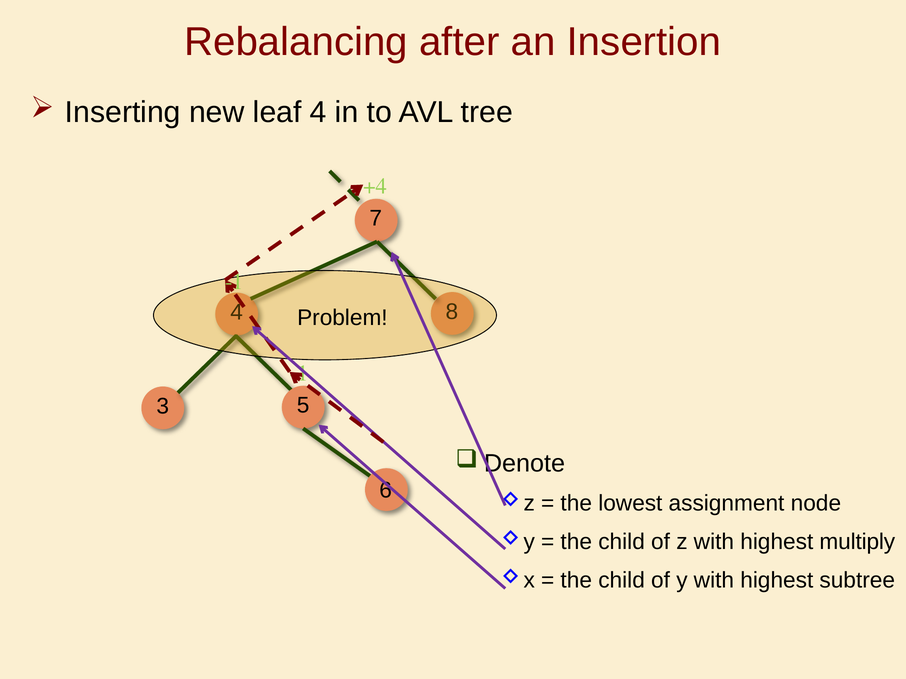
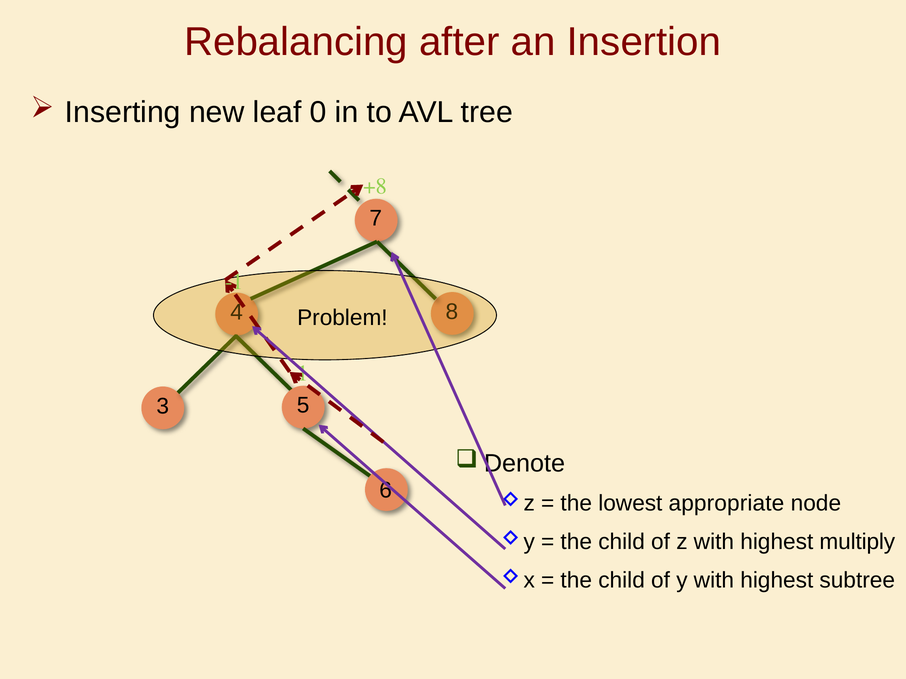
leaf 4: 4 -> 0 (318, 113)
+4: +4 -> +8 (375, 186)
assignment: assignment -> appropriate (726, 504)
